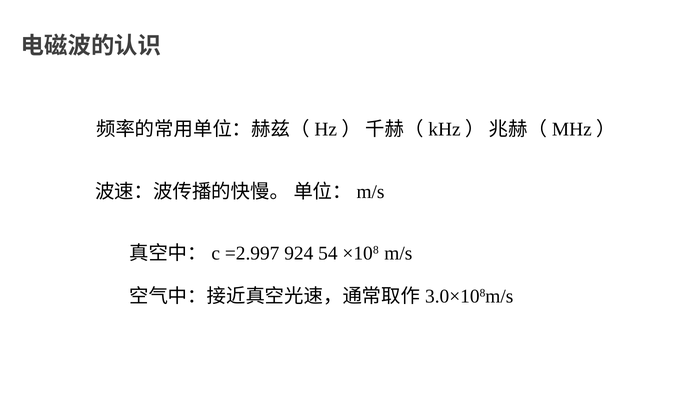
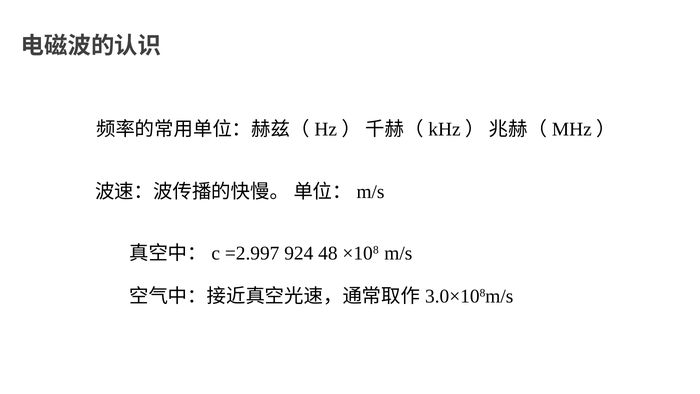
54: 54 -> 48 (328, 253)
